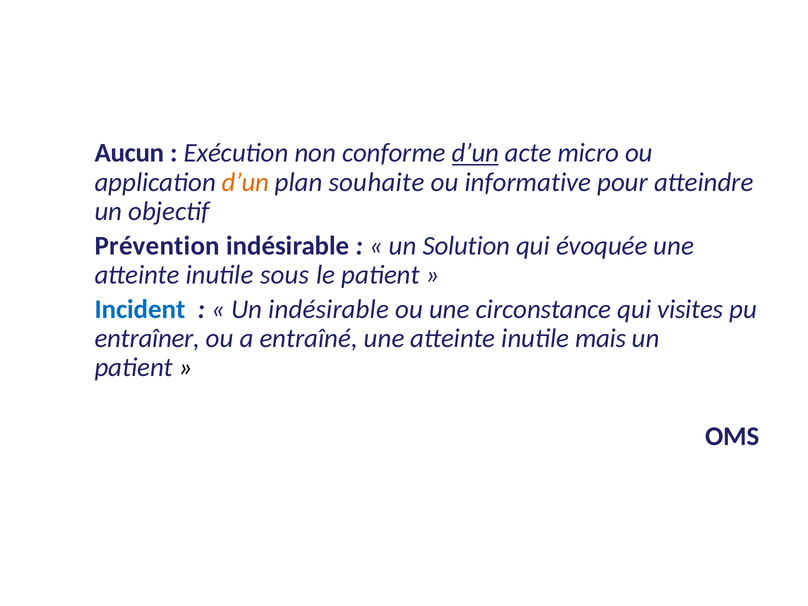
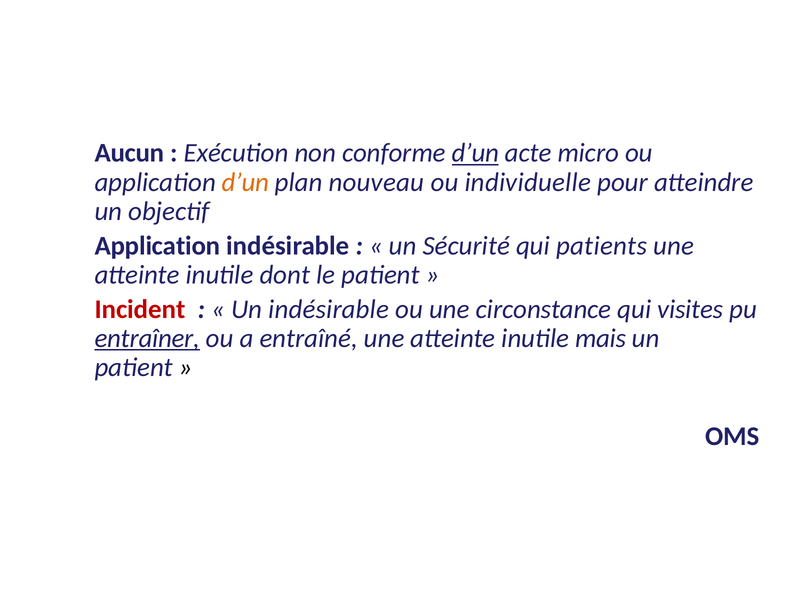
souhaite: souhaite -> nouveau (377, 182)
informative: informative -> individuelle (528, 182)
Prévention: Prévention -> Application (157, 246)
Solution: Solution -> Sécurité (466, 246)
évoquée: évoquée -> patients (602, 246)
sous: sous -> dont (285, 275)
Incident colour: blue -> red (140, 309)
entraîner underline: none -> present (147, 338)
